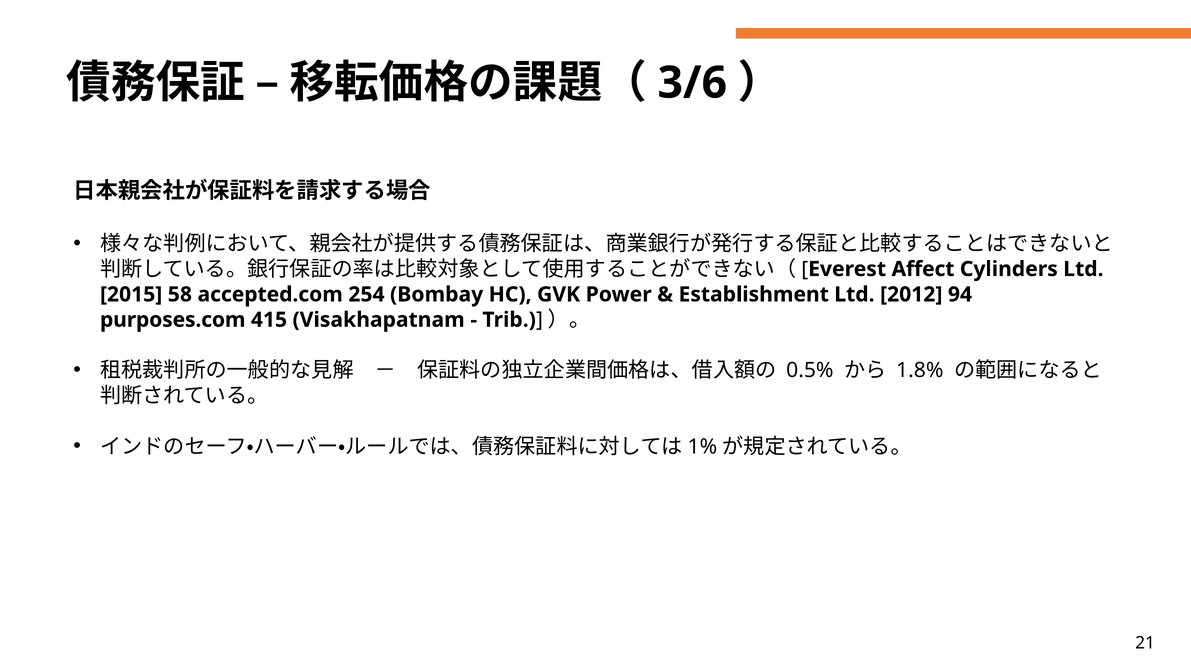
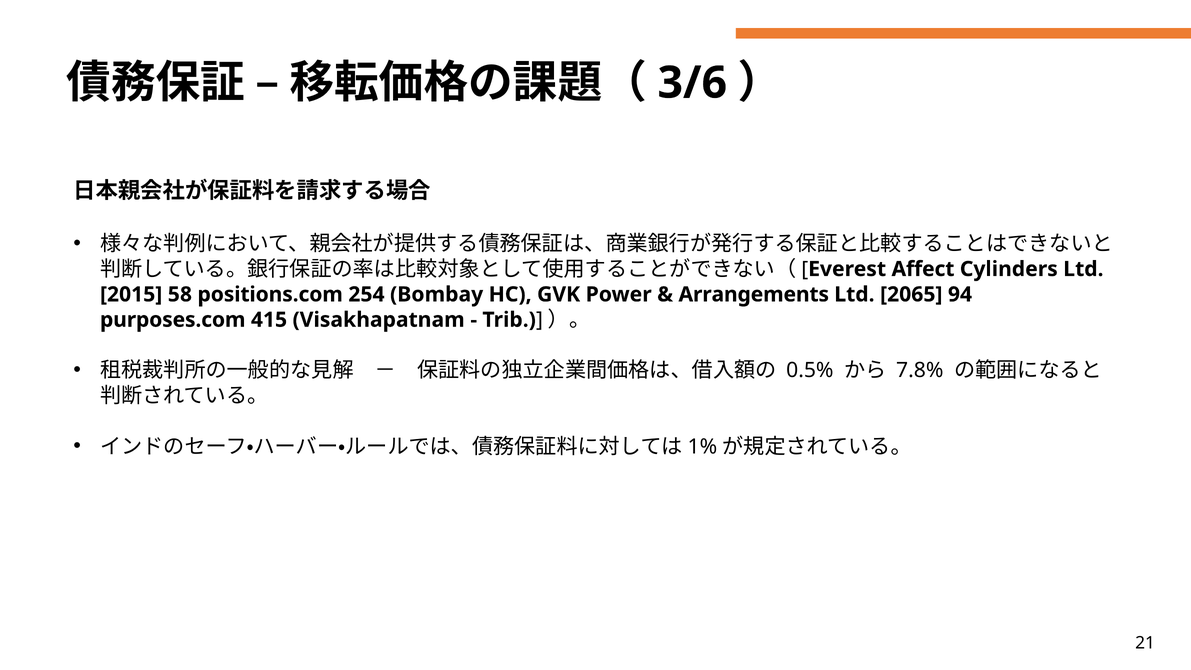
accepted.com: accepted.com -> positions.com (270, 294)
Establishment: Establishment -> Arrangements (754, 294)
2012: 2012 -> 2065 (911, 294)
1.8%: 1.8% -> 7.8% (920, 370)
